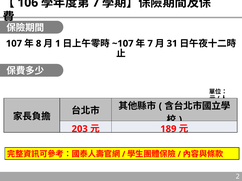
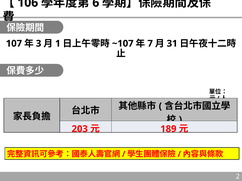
7: 7 -> 6 (96, 3)
8: 8 -> 3 (39, 44)
